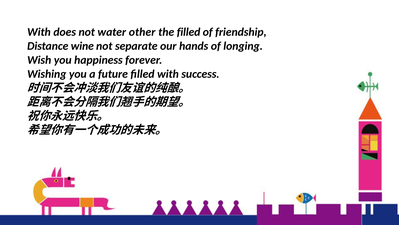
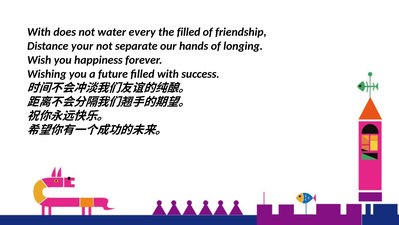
other: other -> every (142, 32)
wine: wine -> your (82, 46)
